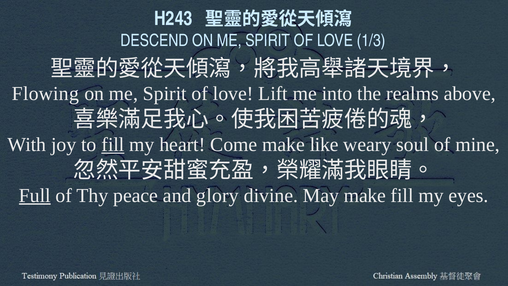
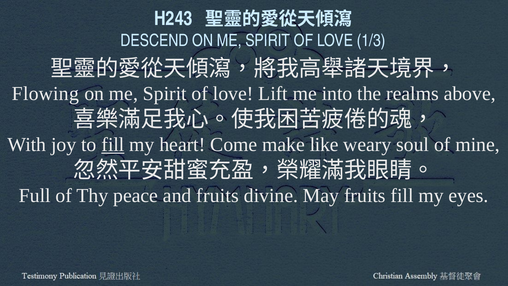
Full underline: present -> none (35, 195)
and glory: glory -> fruits (218, 195)
May make: make -> fruits (365, 195)
